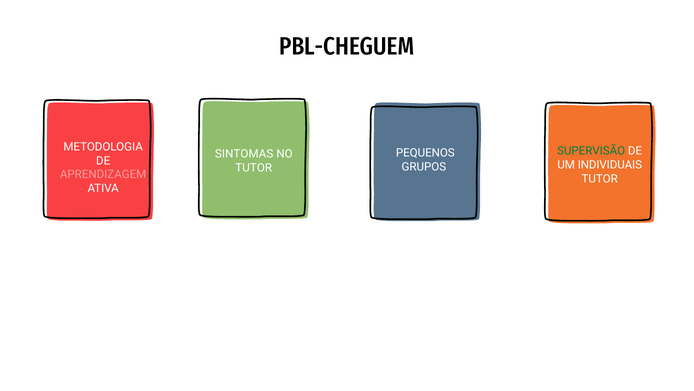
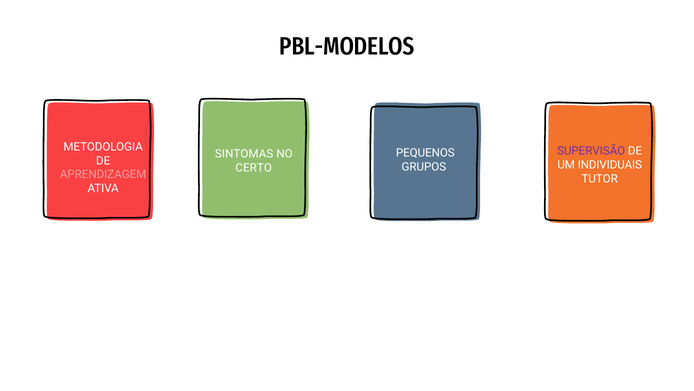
PBL-CHEGUEM: PBL-CHEGUEM -> PBL-MODELOS (347, 47)
SUPERVISÃO colour: green -> purple (591, 151)
TUTOR: TUTOR -> CERTO (254, 168)
